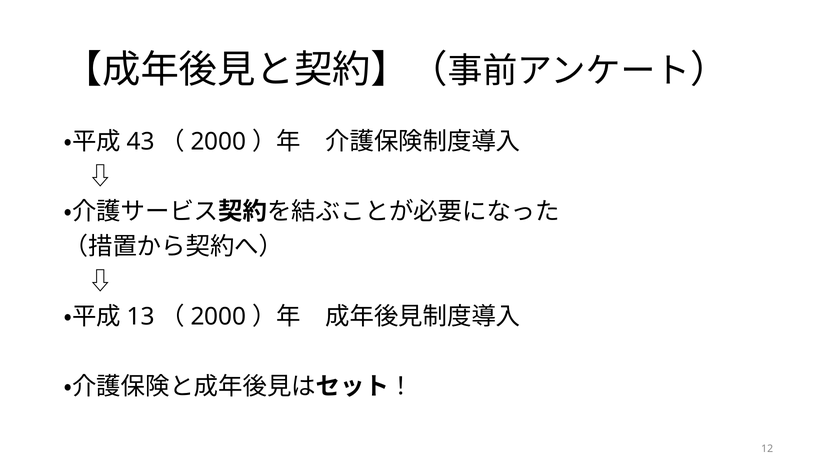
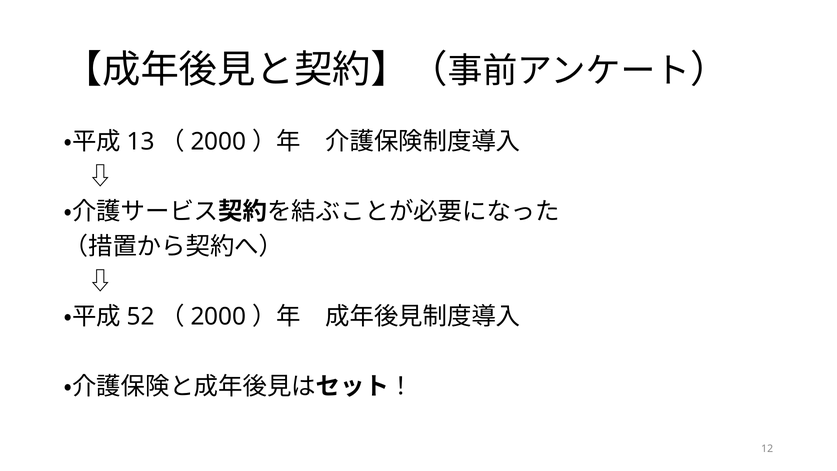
43: 43 -> 13 (141, 141)
13: 13 -> 52 (141, 317)
